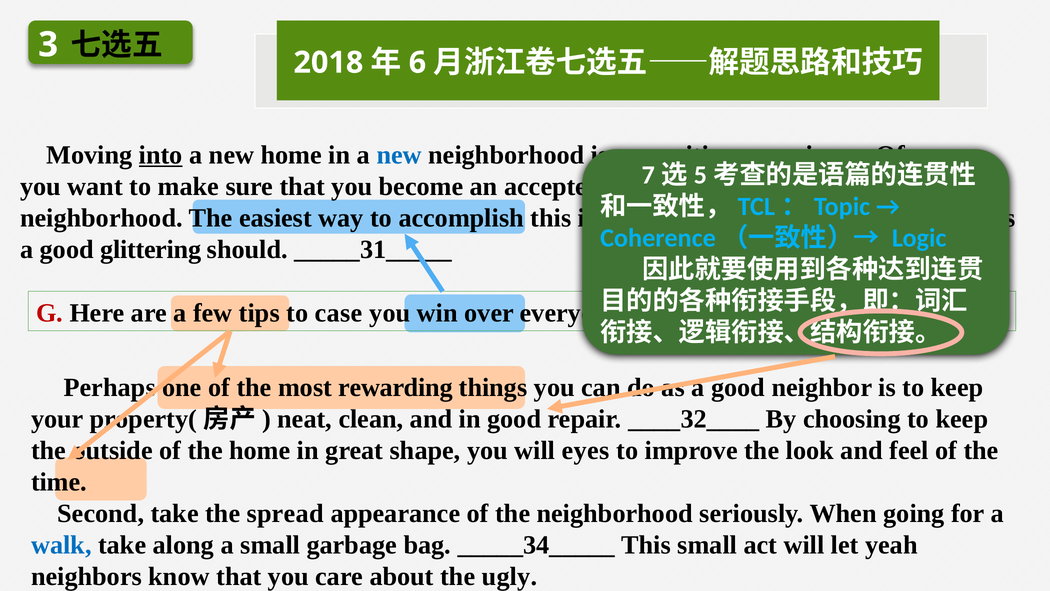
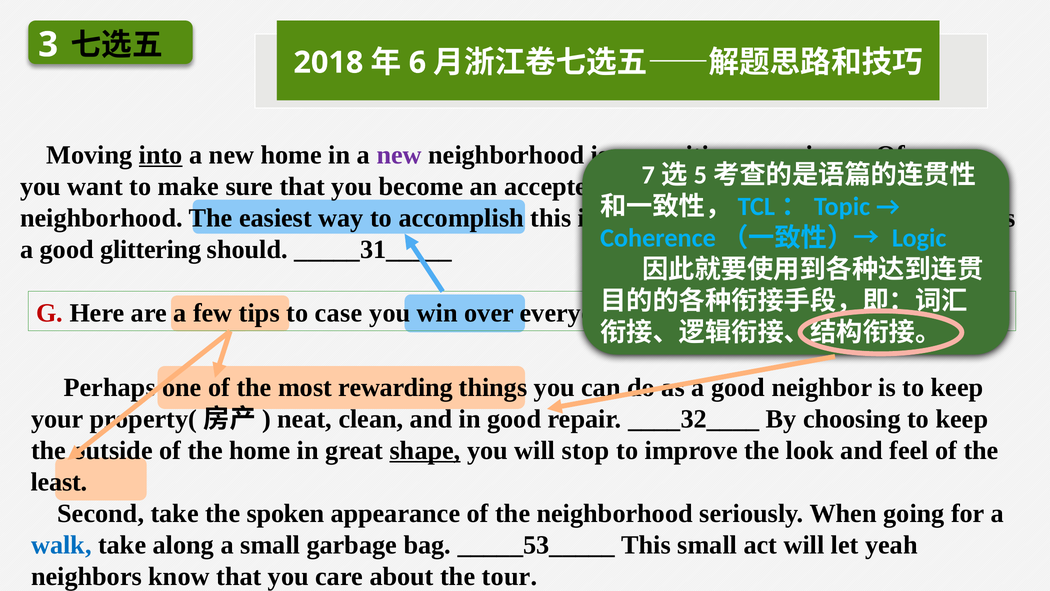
new colour: blue -> purple (399, 155)
shape underline: none -> present (425, 450)
eyes: eyes -> stop (586, 450)
time: time -> least (59, 482)
spread: spread -> spoken (285, 513)
_____34_____: _____34_____ -> _____53_____ (536, 545)
ugly: ugly -> tour (510, 576)
